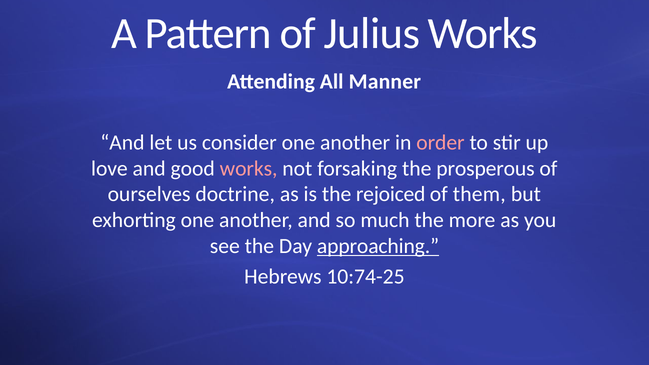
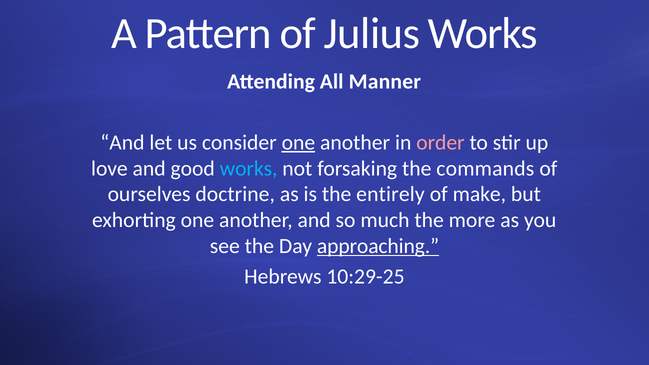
one underline: none -> present (298, 142)
works colour: pink -> light blue (249, 168)
prosperous: prosperous -> commands (485, 168)
rejoiced: rejoiced -> entirely (390, 194)
them: them -> make (479, 194)
10:74-25: 10:74-25 -> 10:29-25 (365, 277)
